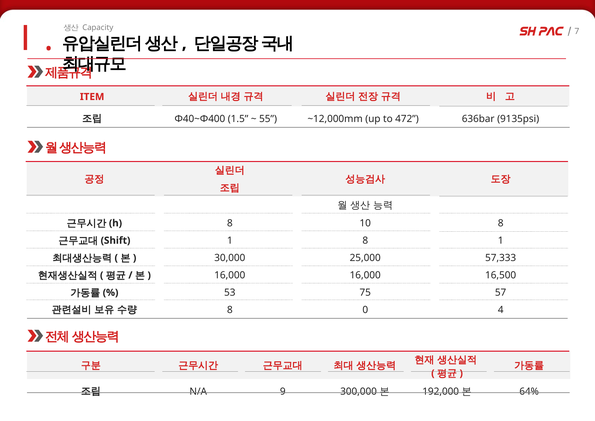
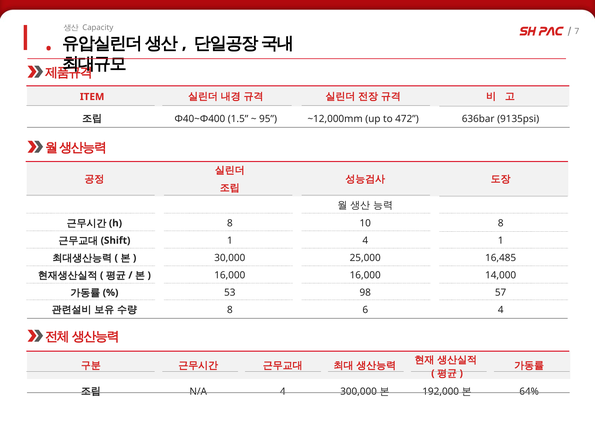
55: 55 -> 95 (268, 119)
1 8: 8 -> 4 (365, 240)
57,333: 57,333 -> 16,485 (501, 258)
16,500: 16,500 -> 14,000 (501, 275)
75: 75 -> 98 (365, 292)
0: 0 -> 6 (365, 310)
N/A 9: 9 -> 4 (283, 391)
